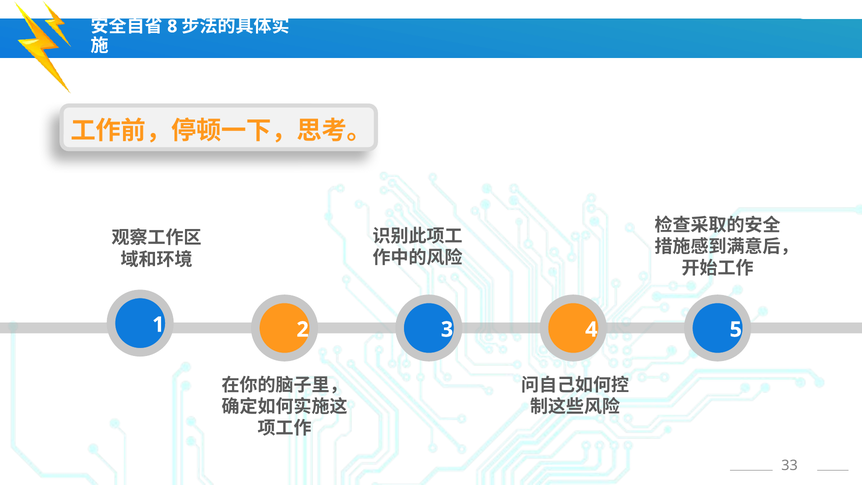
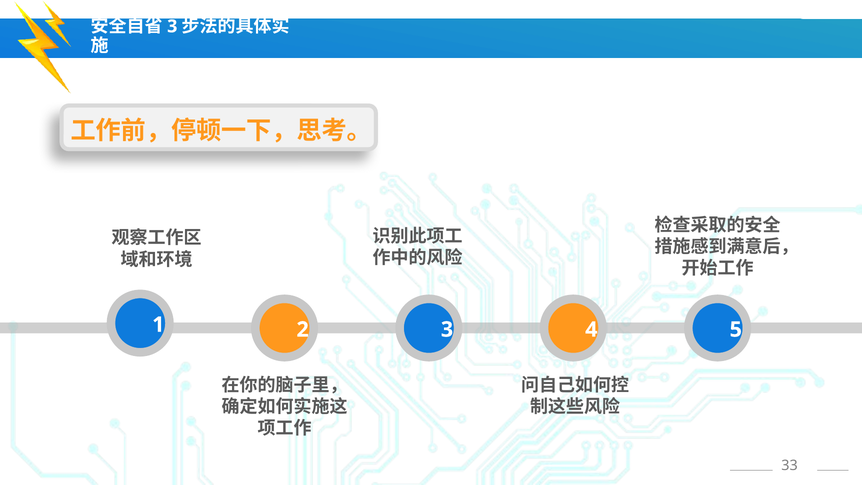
8: 8 -> 3 (172, 26)
